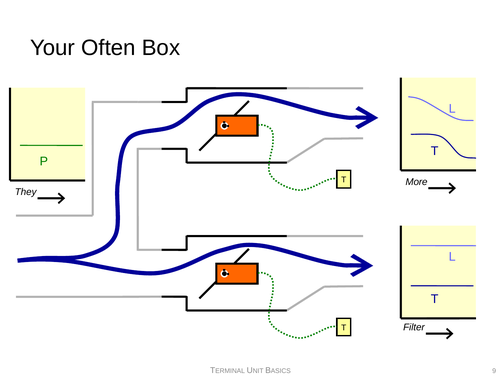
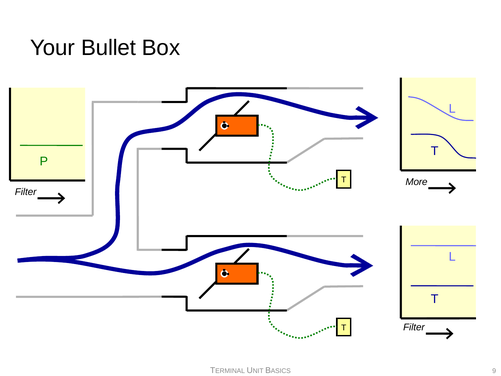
Often: Often -> Bullet (109, 48)
They: They -> Filter (26, 192)
